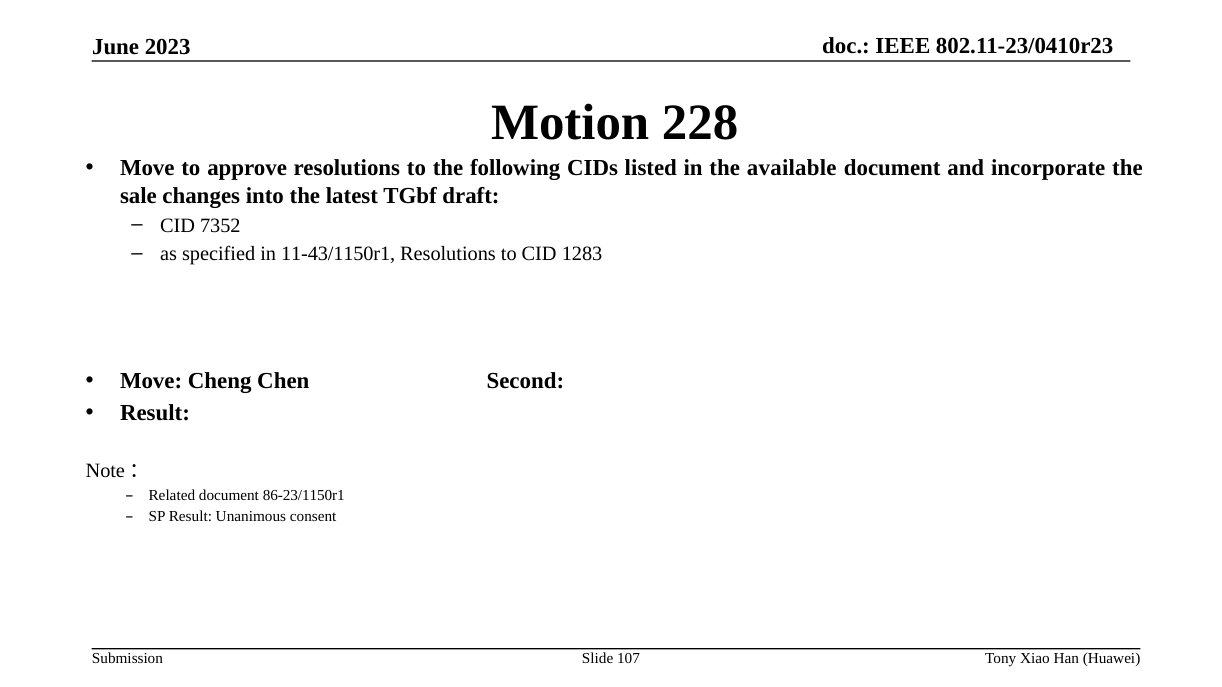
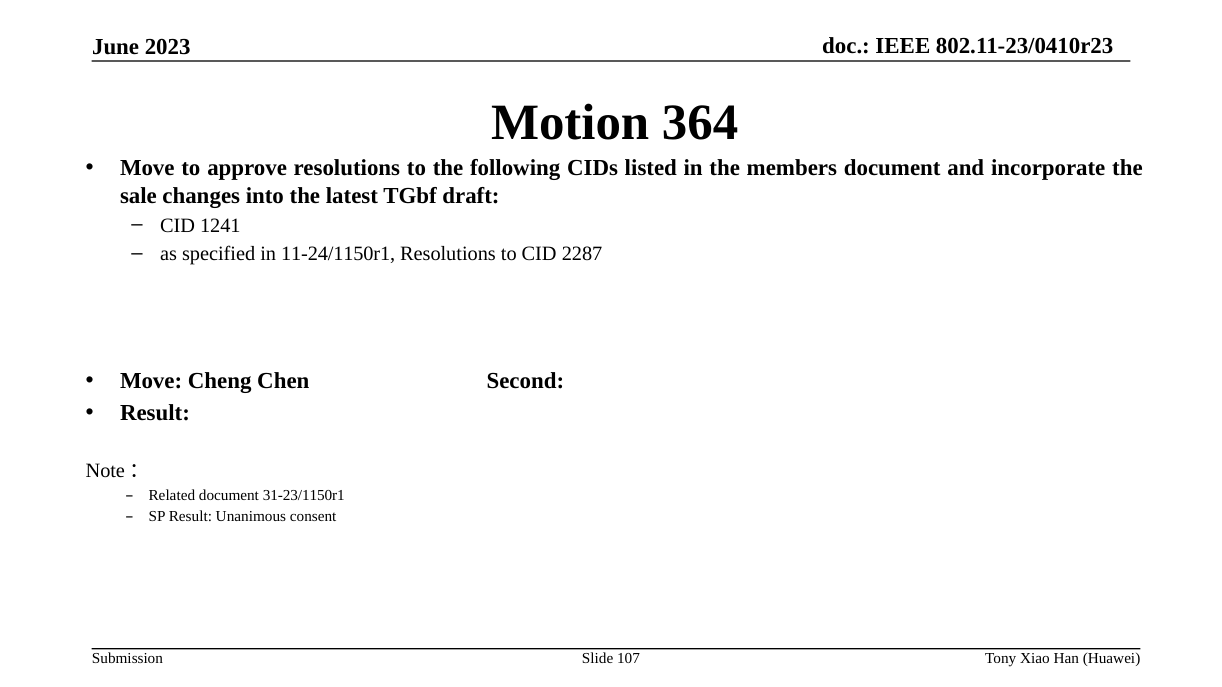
228: 228 -> 364 (700, 123)
available: available -> members (792, 168)
7352: 7352 -> 1241 (220, 225)
11-43/1150r1: 11-43/1150r1 -> 11-24/1150r1 (338, 254)
1283: 1283 -> 2287 (582, 254)
86-23/1150r1: 86-23/1150r1 -> 31-23/1150r1 (304, 495)
